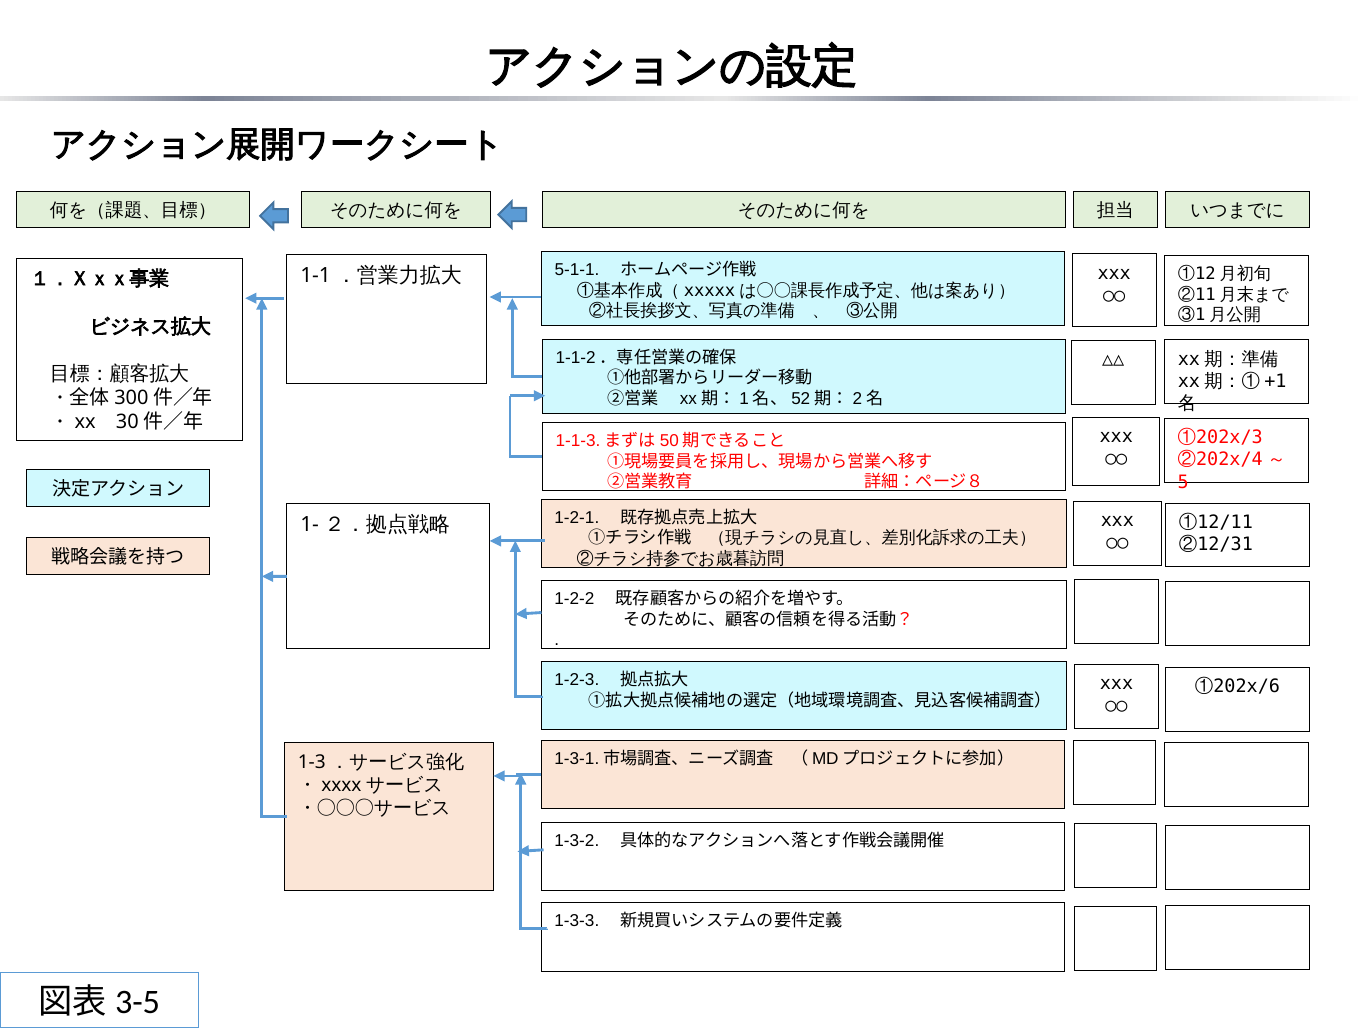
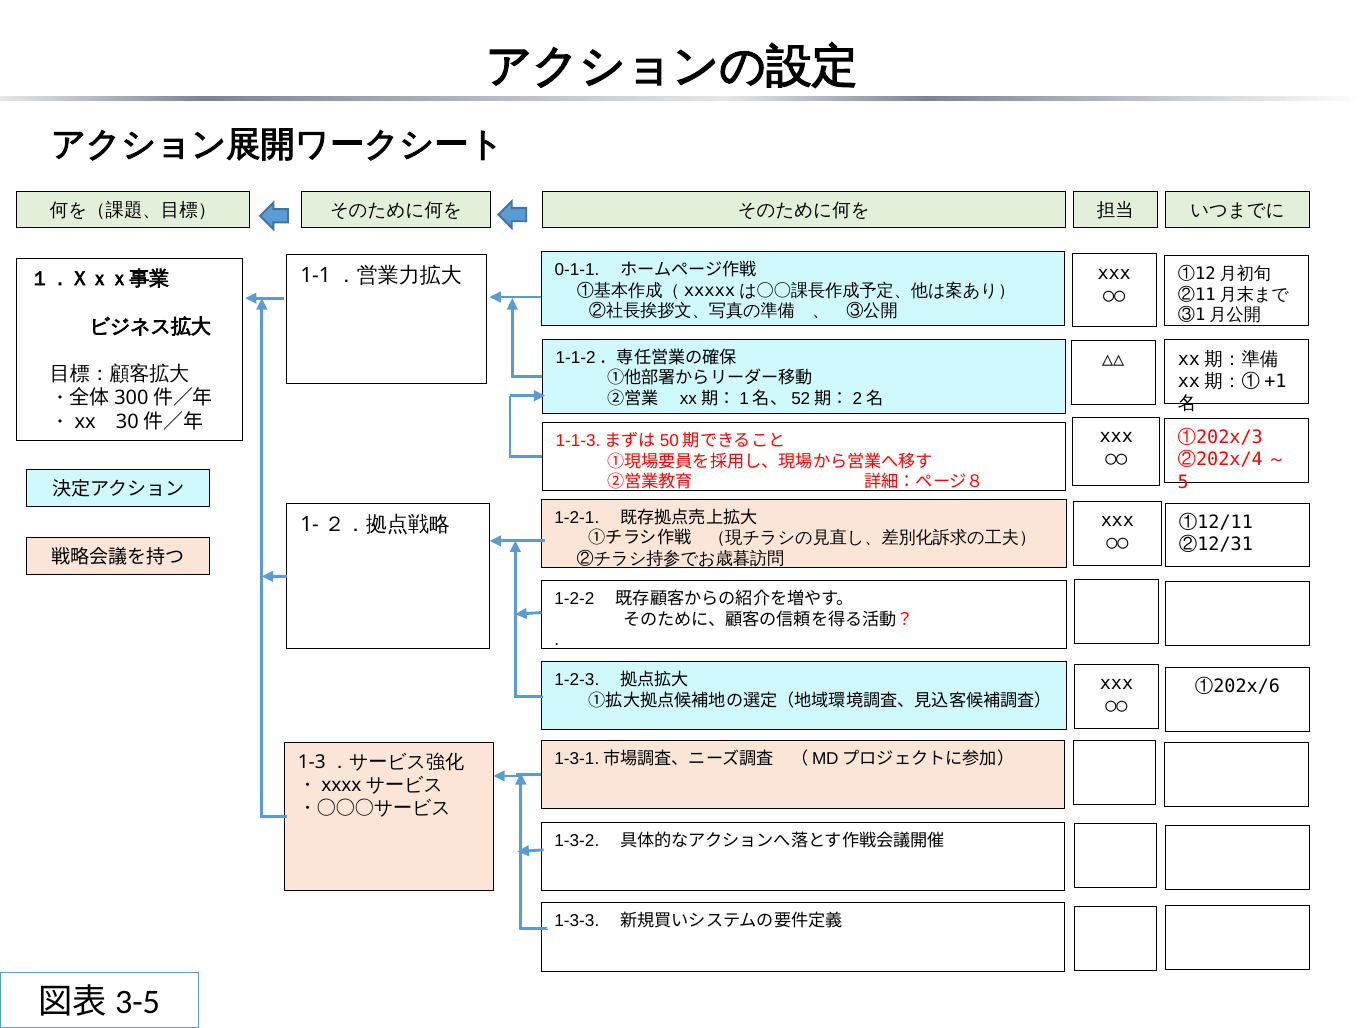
5-1-1: 5-1-1 -> 0-1-1 (577, 270)
